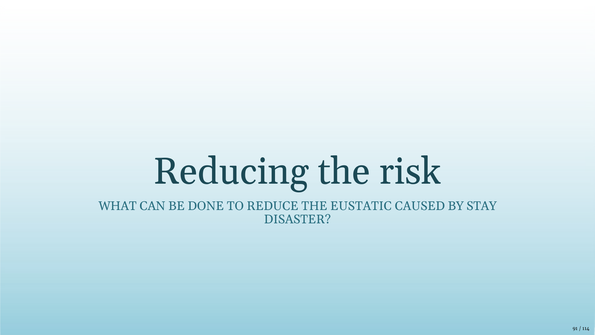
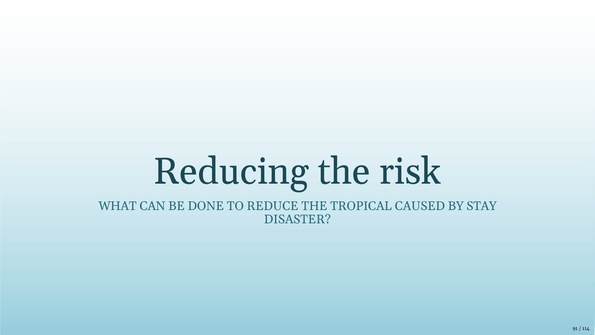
EUSTATIC: EUSTATIC -> TROPICAL (361, 206)
